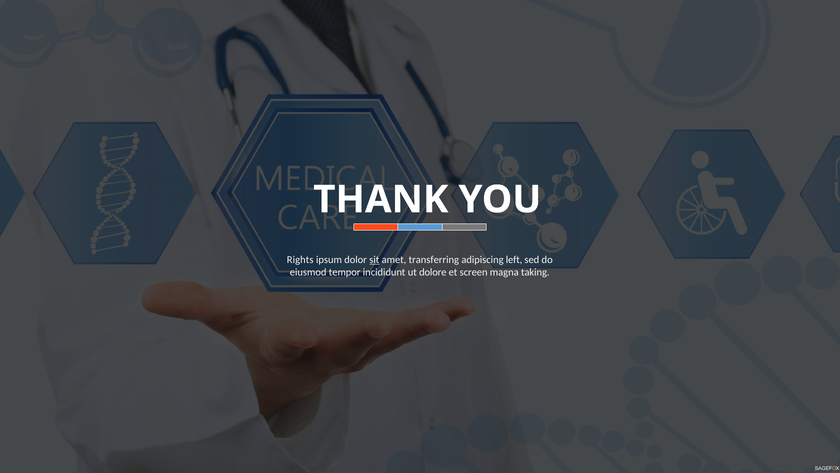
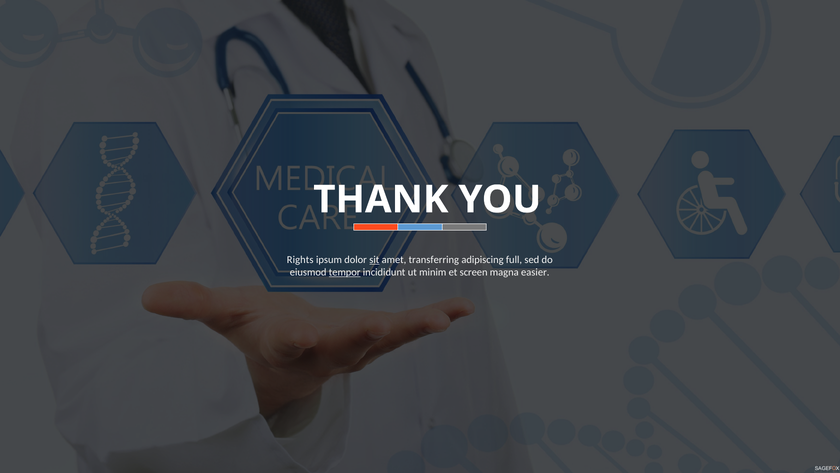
left: left -> full (514, 259)
tempor underline: none -> present (345, 272)
dolore: dolore -> minim (433, 272)
taking: taking -> easier (535, 272)
